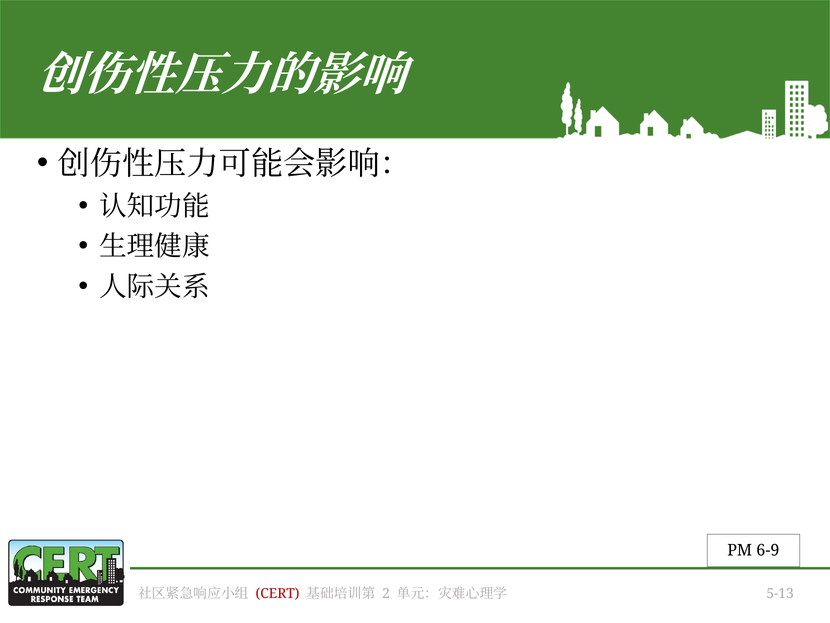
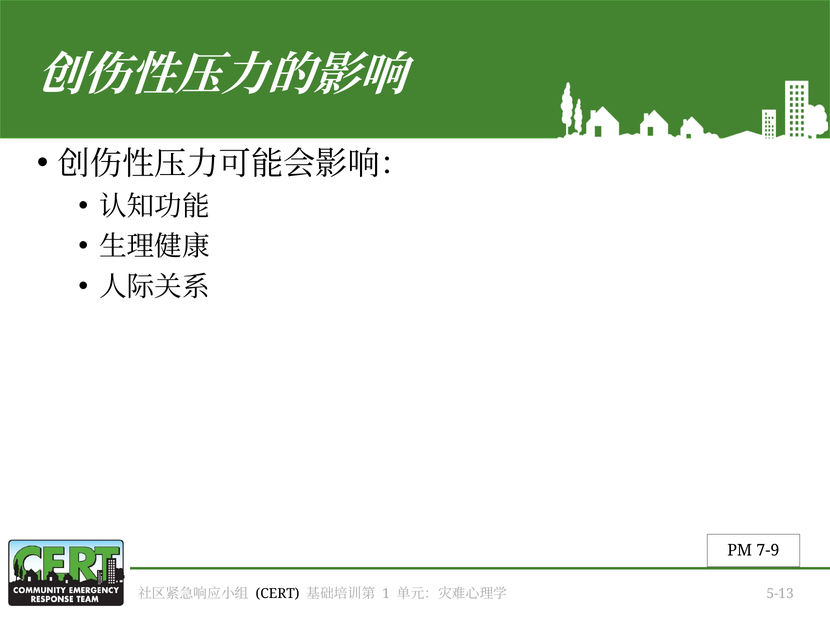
6-9: 6-9 -> 7-9 (768, 550)
CERT colour: red -> black (277, 593)
2: 2 -> 1 (386, 593)
